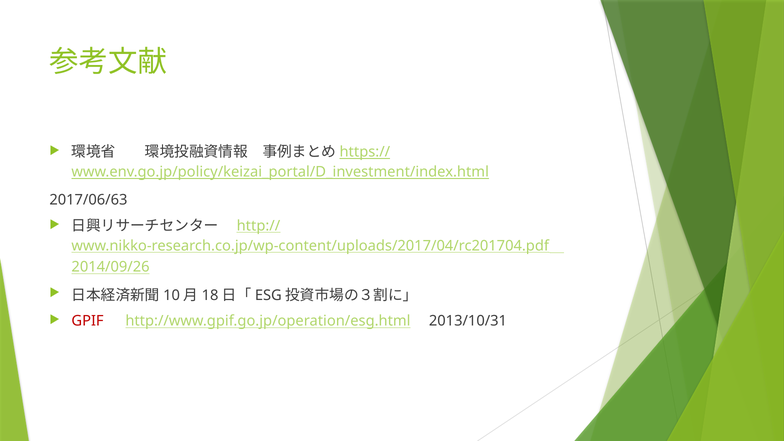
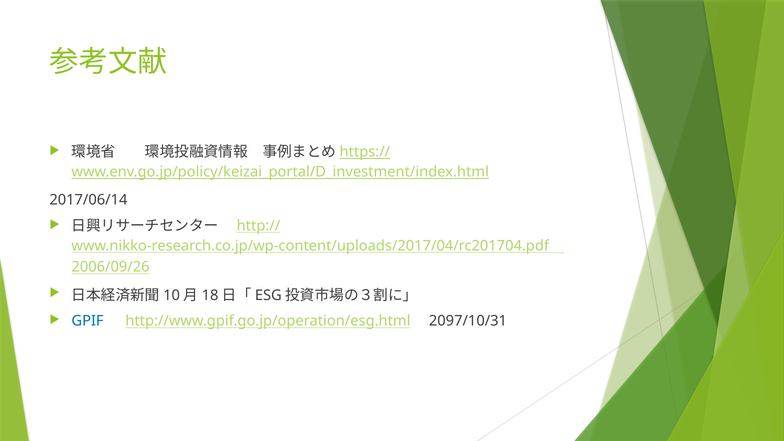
2017/06/63: 2017/06/63 -> 2017/06/14 (88, 200)
2014/09/26: 2014/09/26 -> 2006/09/26 (111, 267)
GPIF colour: red -> blue (88, 321)
2013/10/31: 2013/10/31 -> 2097/10/31 (468, 321)
